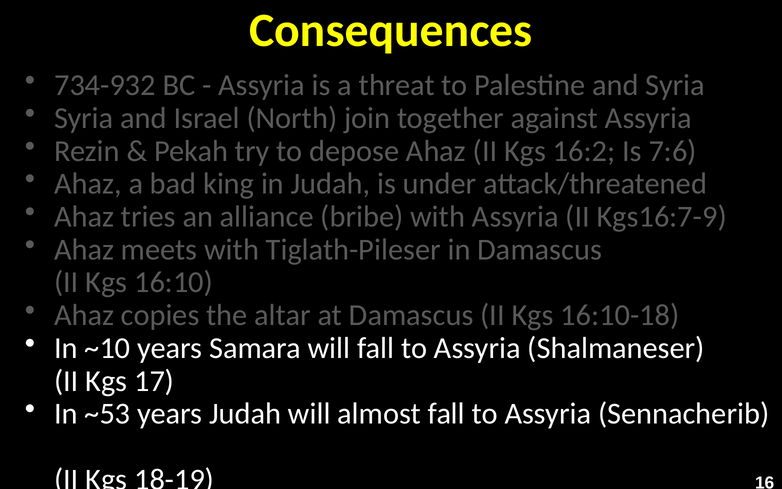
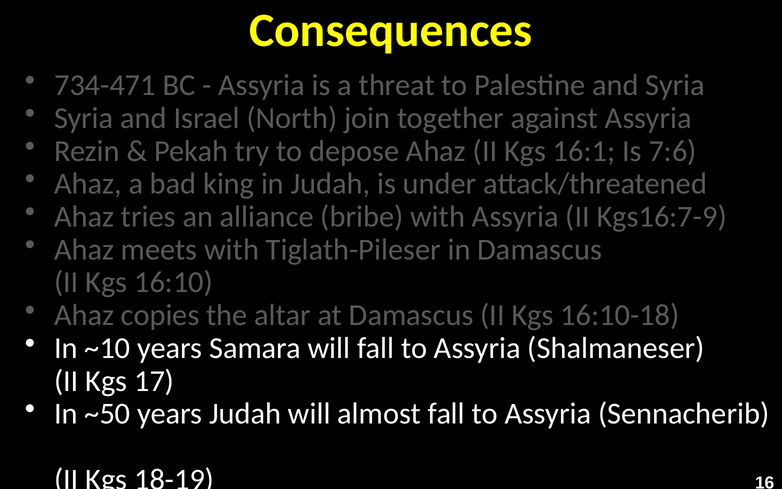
734-932: 734-932 -> 734-471 (105, 85)
16:2: 16:2 -> 16:1 (584, 151)
~53: ~53 -> ~50 (107, 414)
